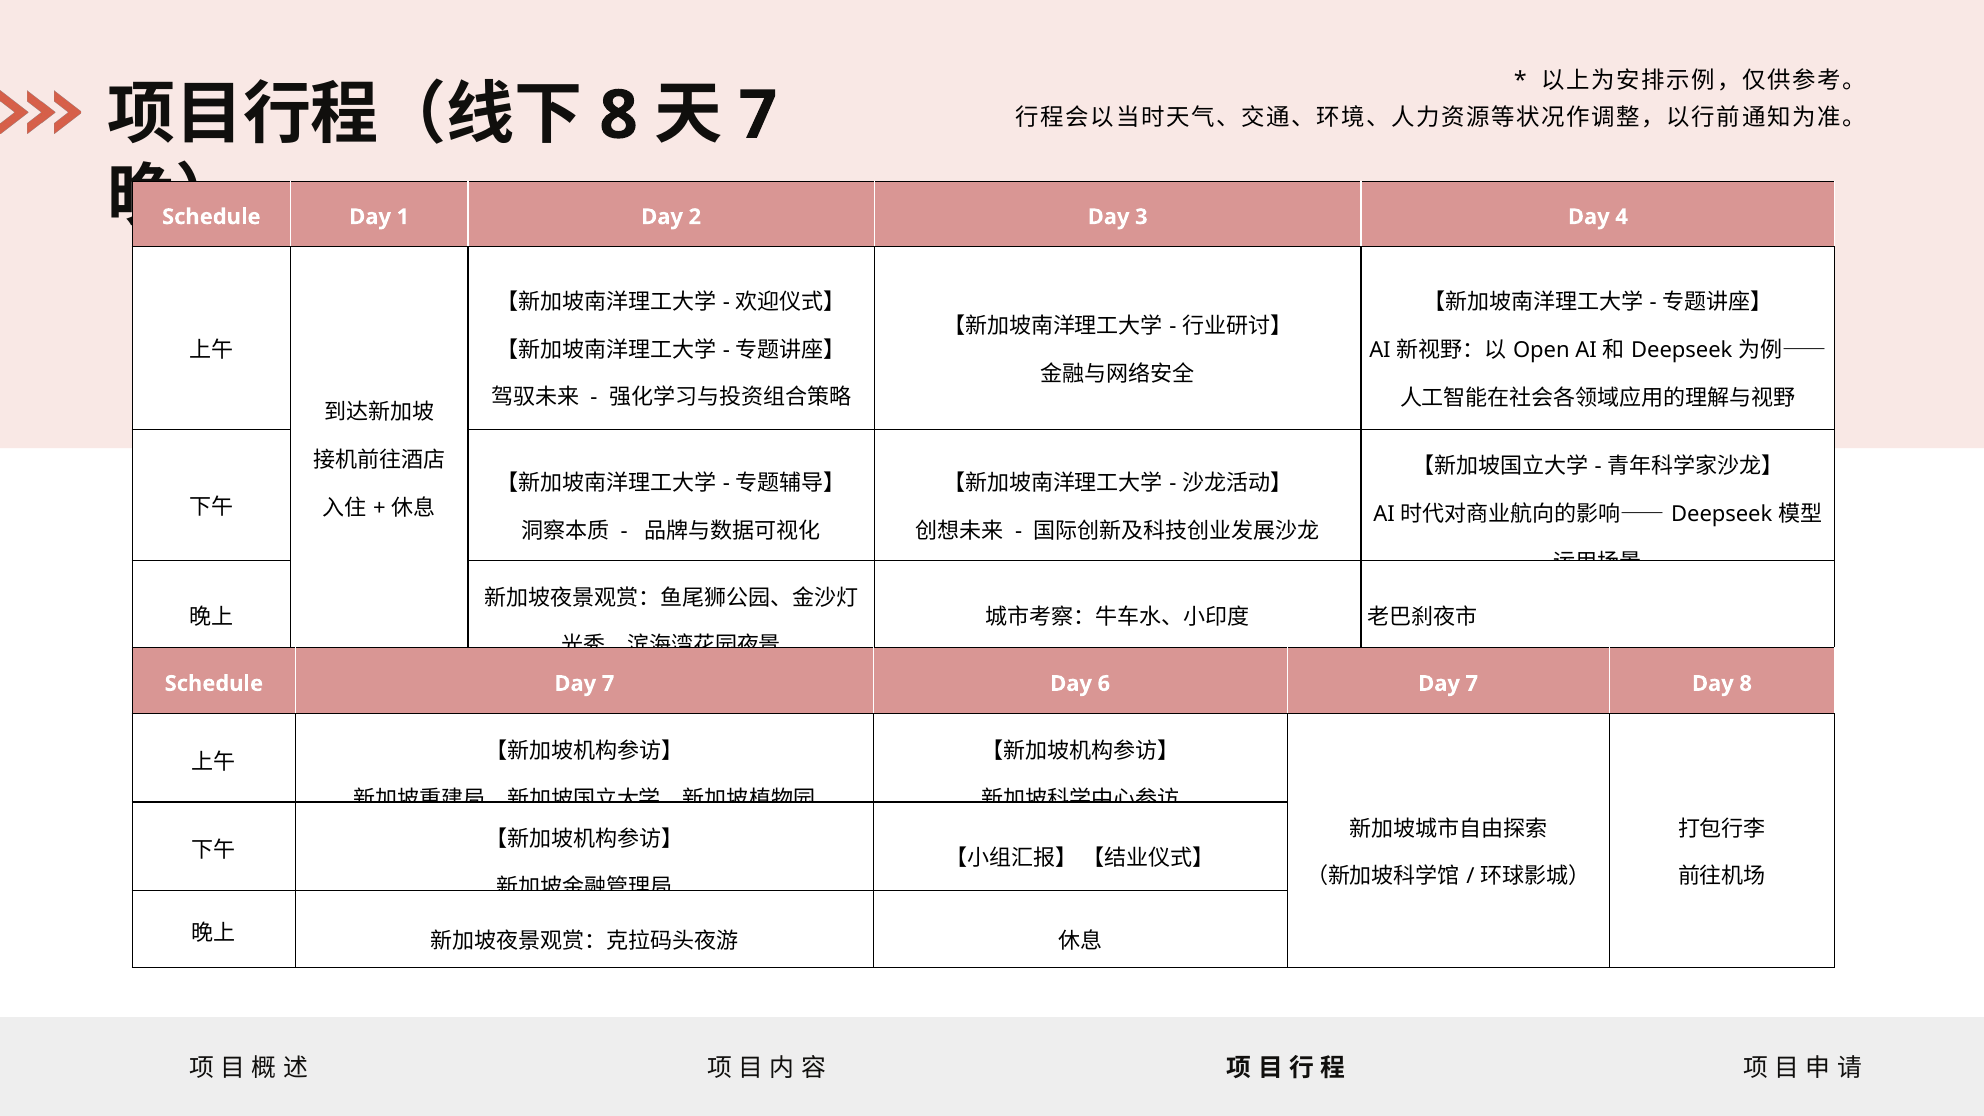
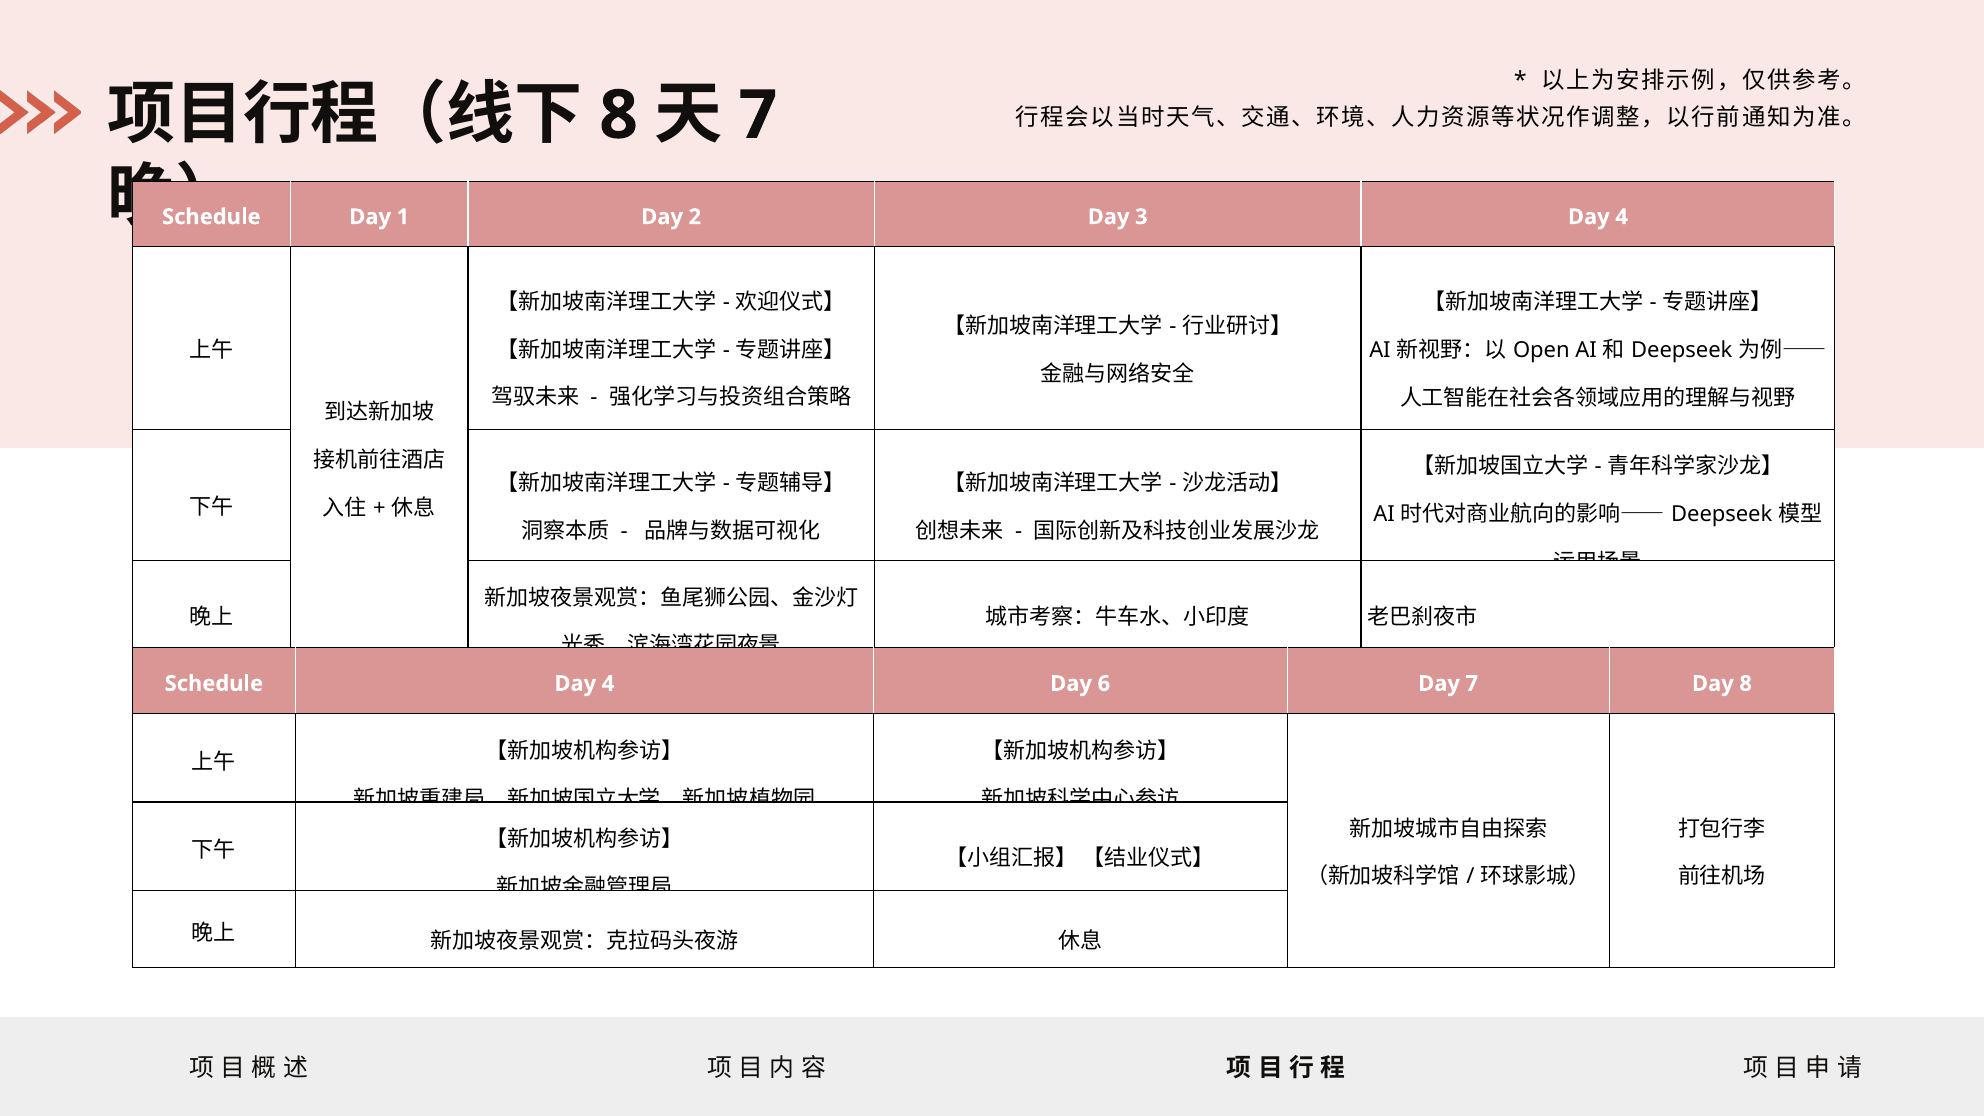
Schedule Day 7: 7 -> 4 (608, 684)
